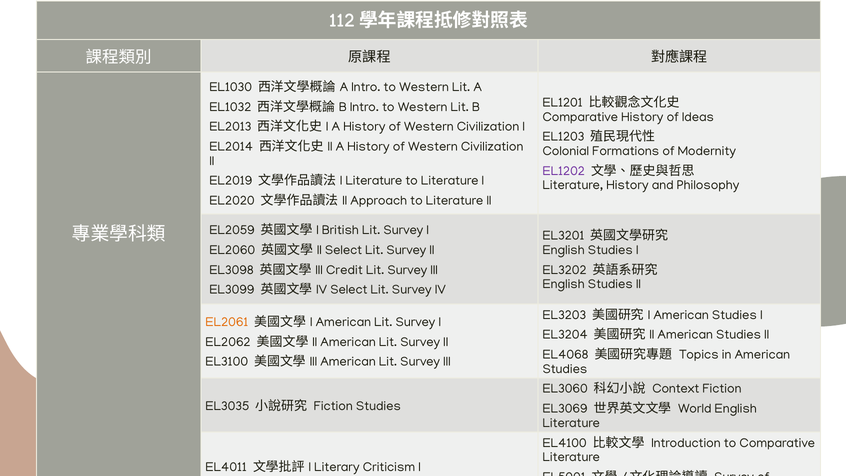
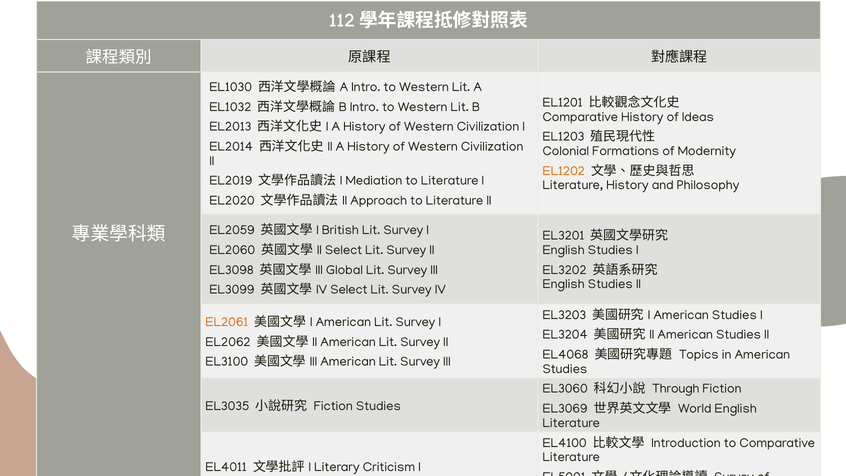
EL1202 colour: purple -> orange (564, 171)
I Literature: Literature -> Mediation (374, 181)
Credit: Credit -> Global (344, 270)
Context: Context -> Through (676, 389)
